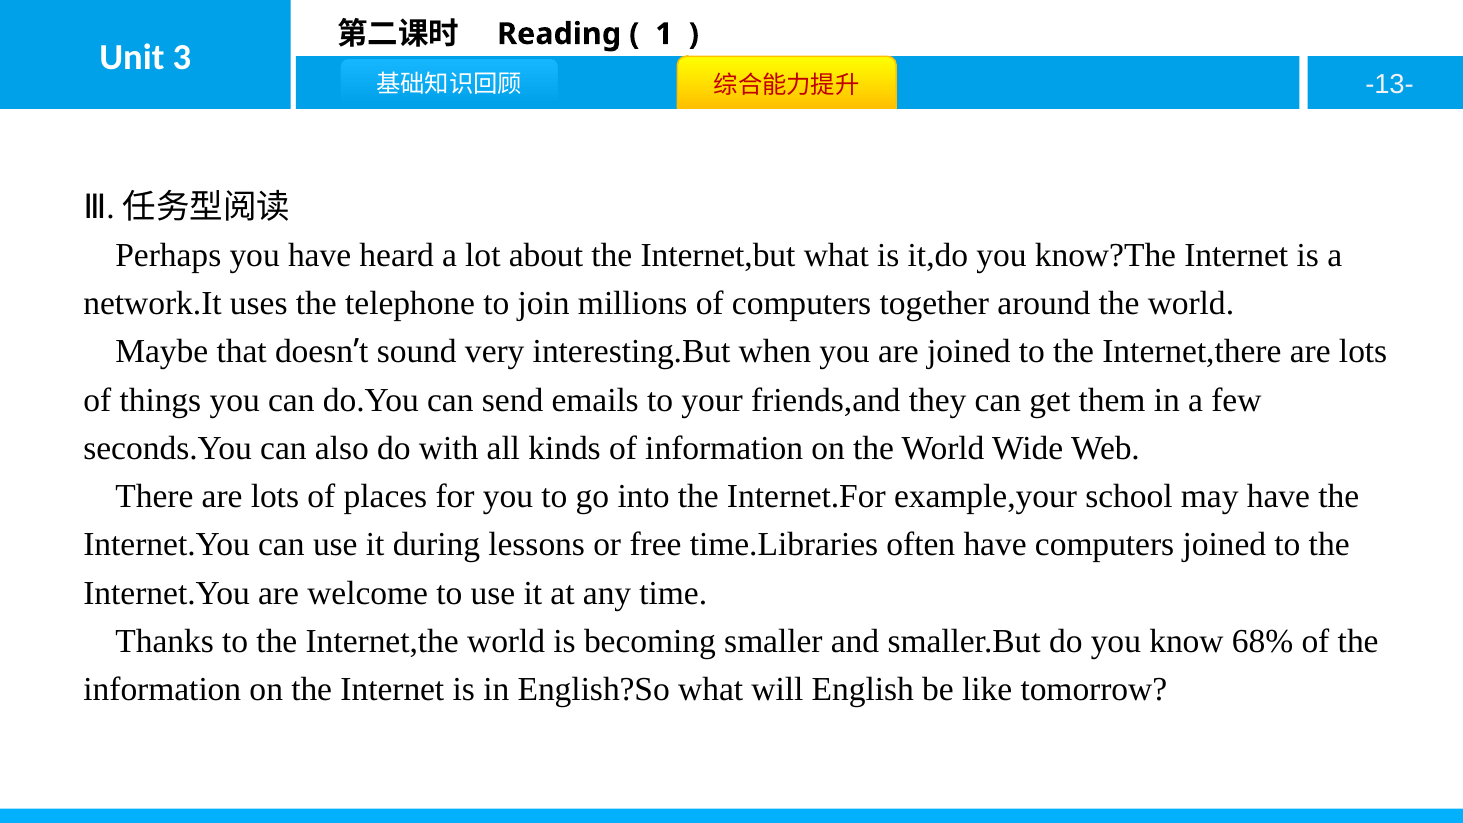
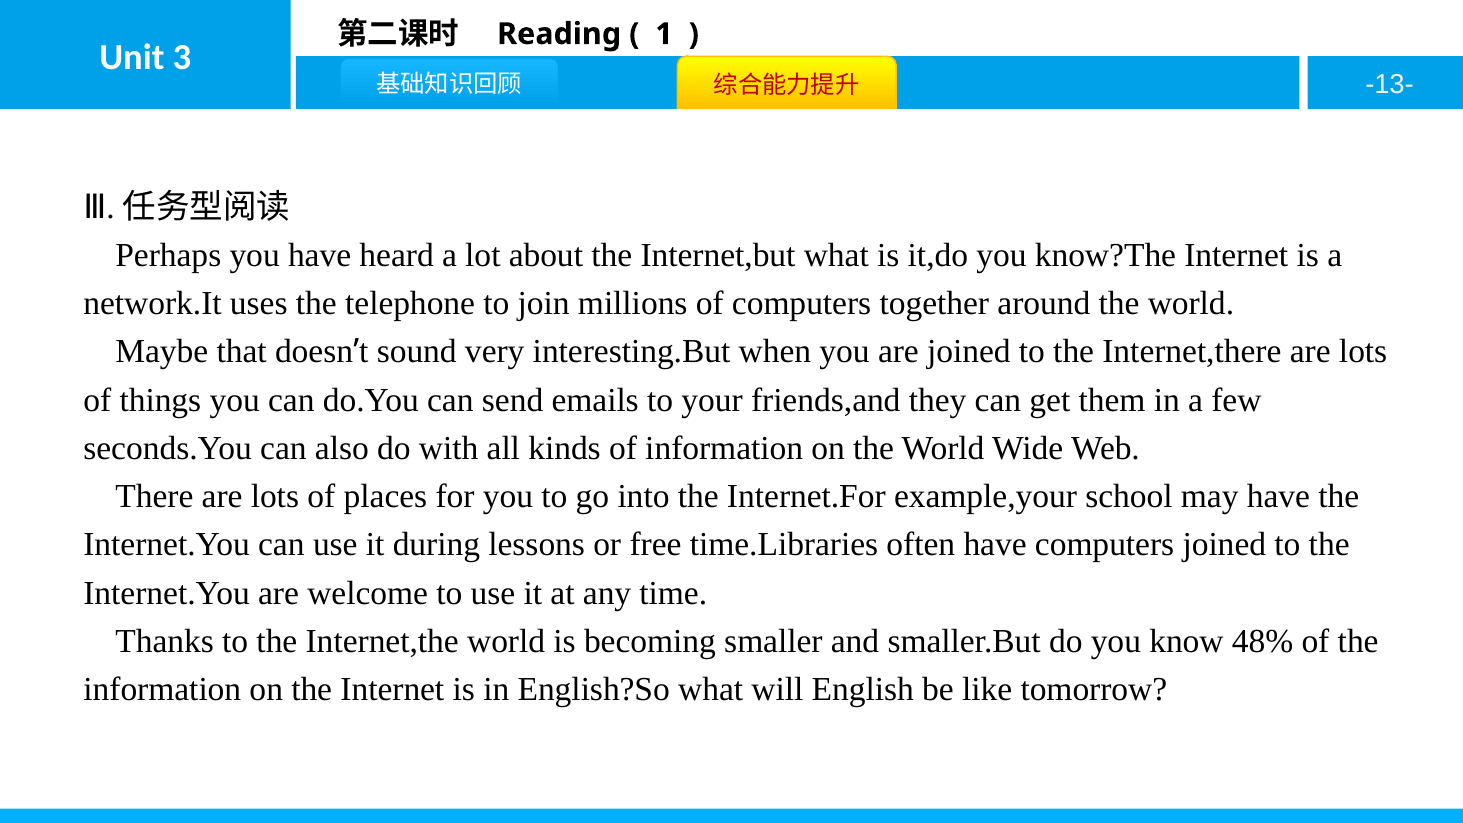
68%: 68% -> 48% (1263, 641)
